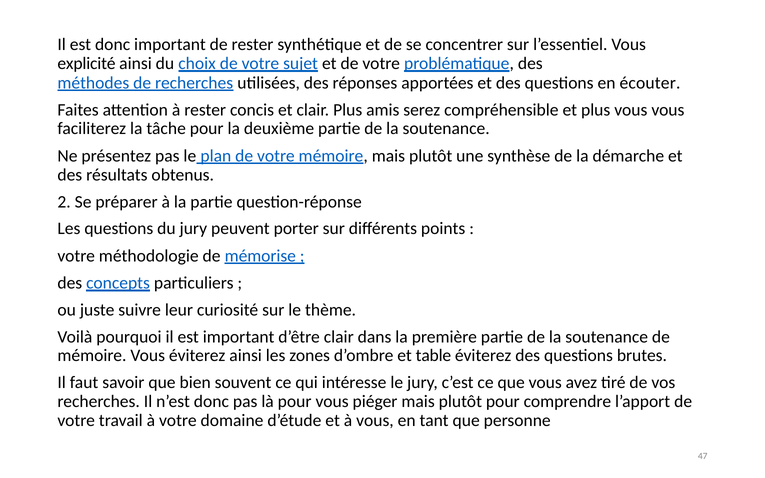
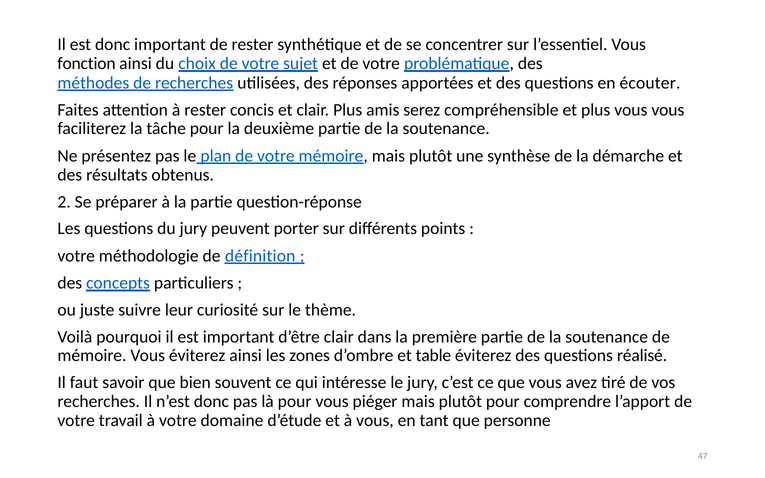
explicité: explicité -> fonction (86, 64)
mémorise: mémorise -> définition (260, 256)
brutes: brutes -> réalisé (642, 356)
